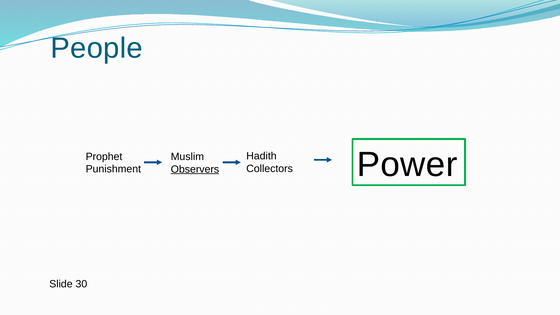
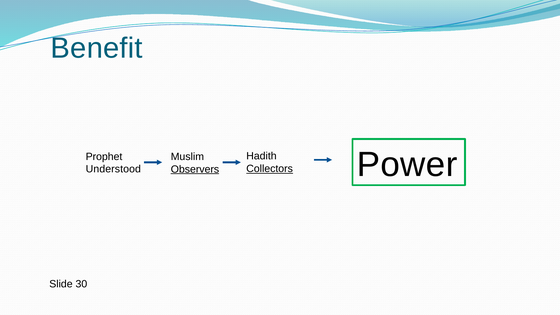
People: People -> Benefit (97, 48)
Collectors underline: none -> present (270, 169)
Punishment: Punishment -> Understood (113, 169)
